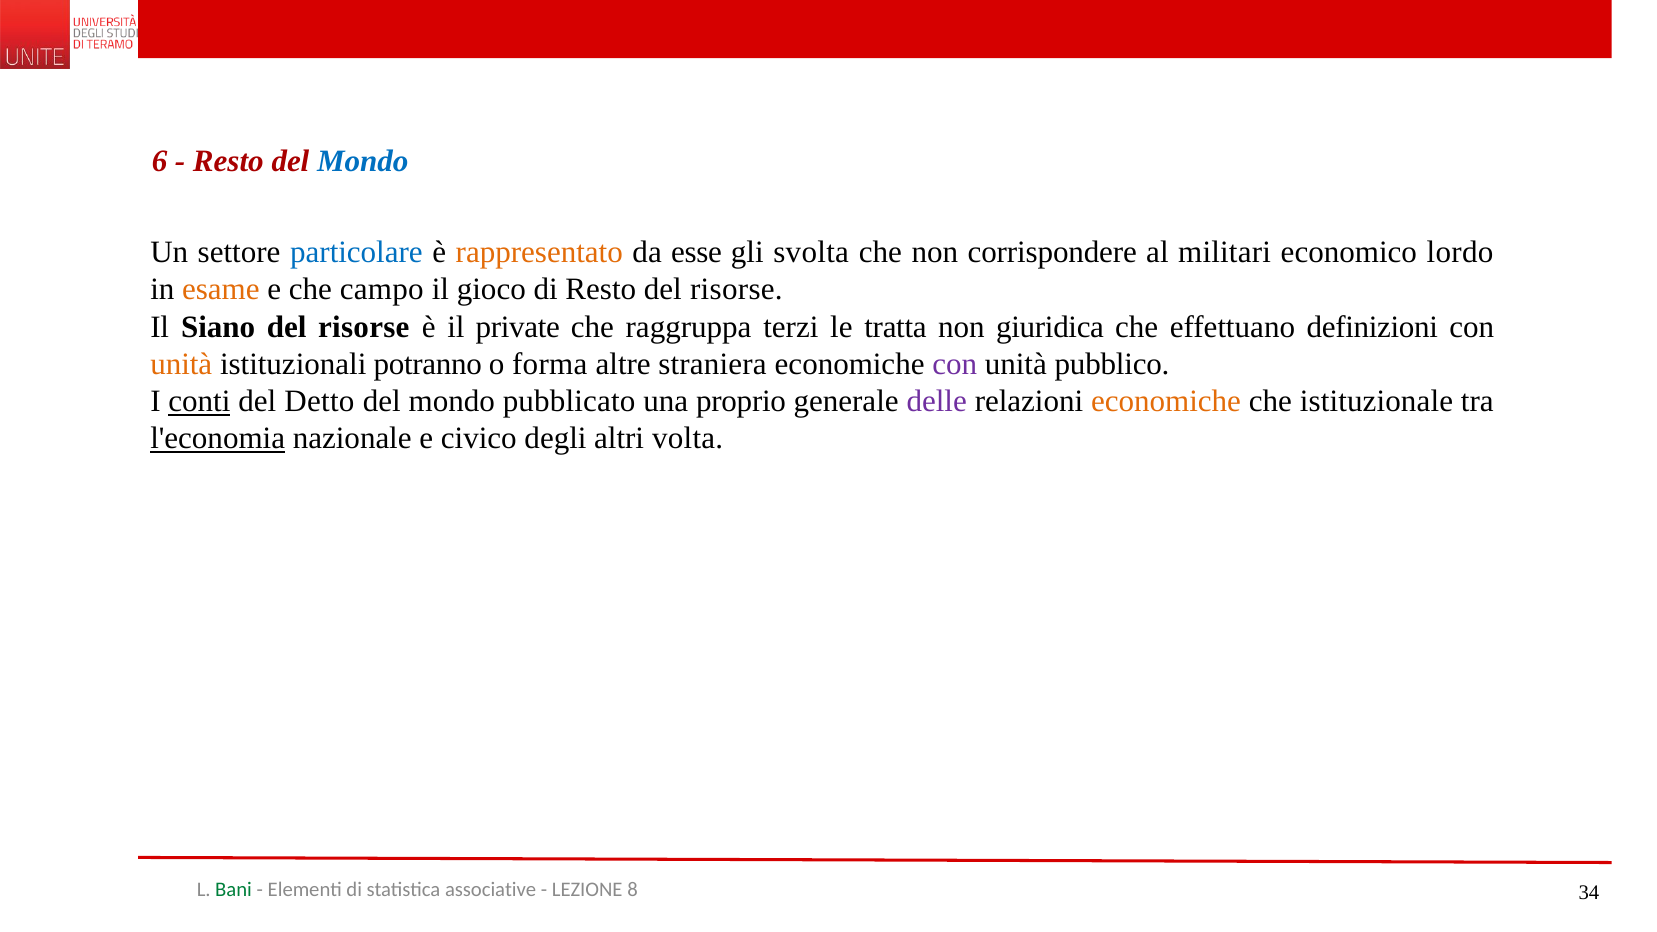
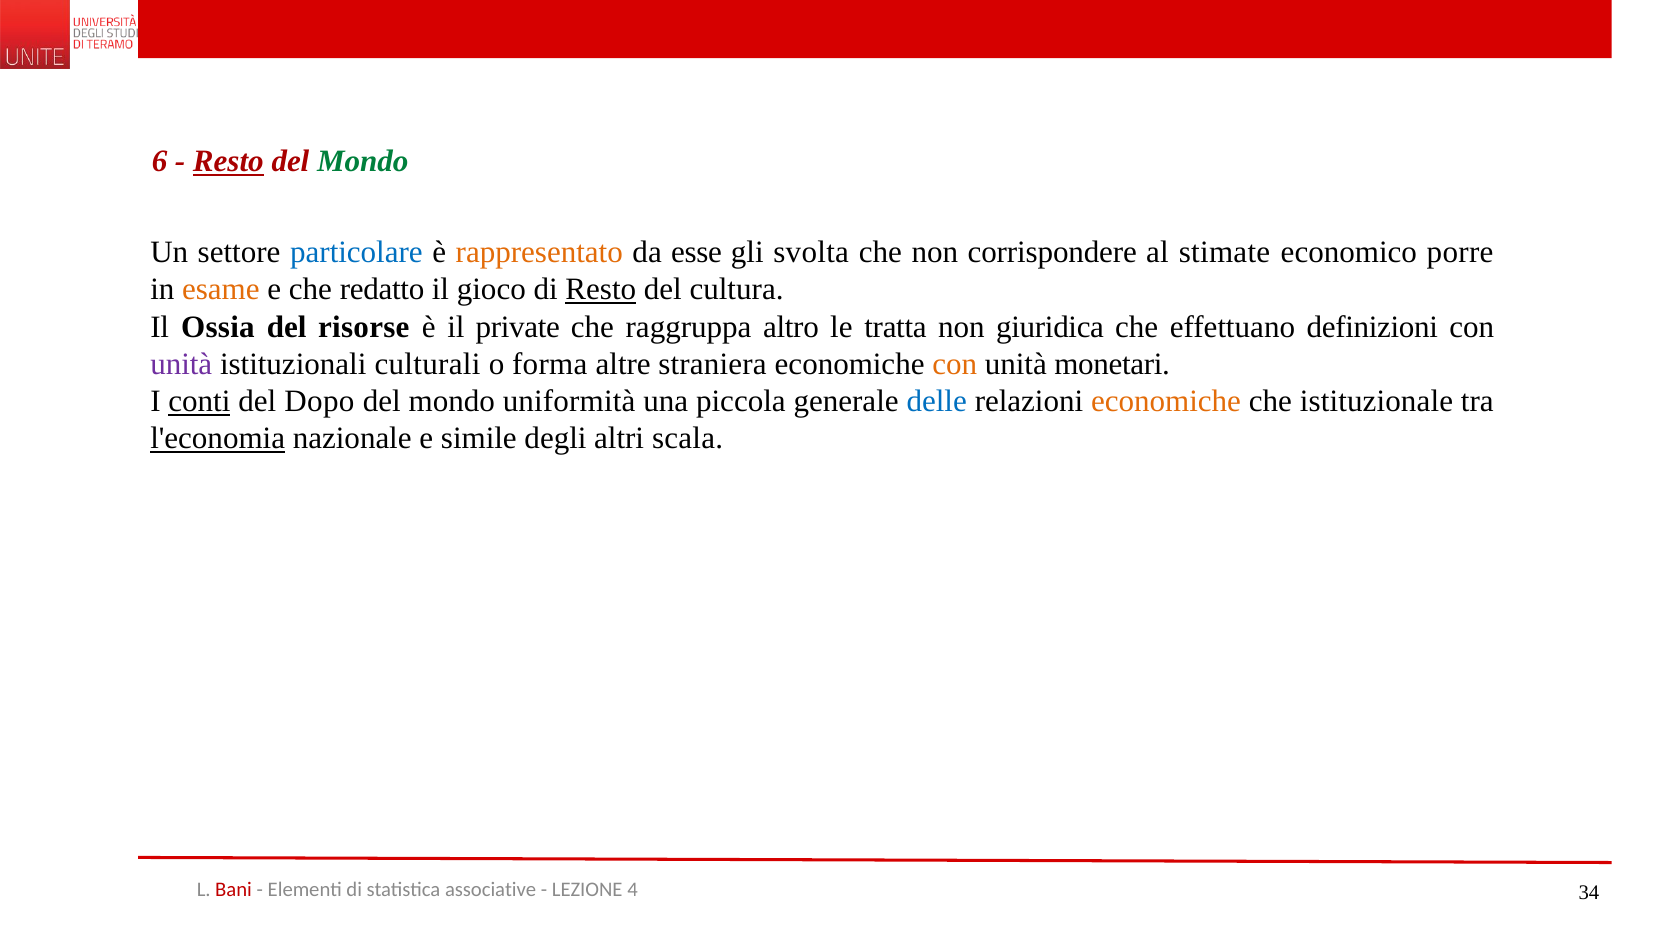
Resto underline: none -> present (228, 162)
Mondo colour: blue -> green (363, 162)
militari: militari -> stimate (1225, 252)
lordo: lordo -> porre (1460, 252)
campo: campo -> redatto (382, 290)
Resto underline: none -> present (601, 290)
risorse: risorse -> cultura (737, 290)
Siano: Siano -> Ossia (218, 327)
terzi: terzi -> altro (791, 327)
unità colour: orange -> purple (181, 364)
potranno: potranno -> culturali (427, 364)
con colour: purple -> orange (955, 364)
pubblico: pubblico -> monetari (1112, 364)
Detto: Detto -> Dopo (319, 401)
pubblicato: pubblicato -> uniformità (569, 401)
proprio: proprio -> piccola (741, 401)
delle colour: purple -> blue (937, 401)
civico: civico -> simile (479, 439)
volta: volta -> scala (688, 439)
Bani colour: green -> red (234, 890)
8: 8 -> 4 (633, 890)
